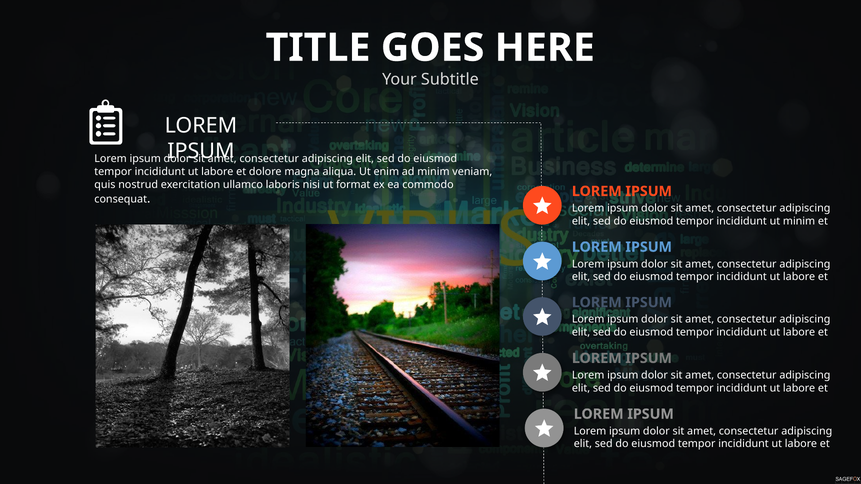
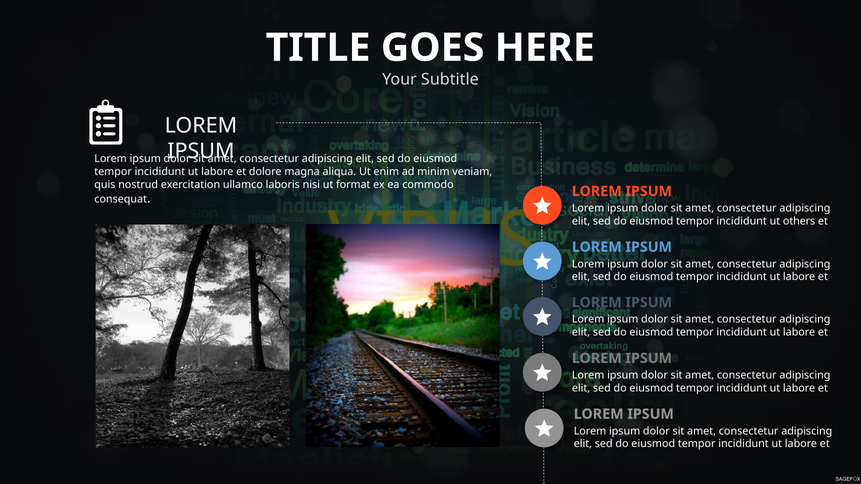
ut minim: minim -> others (799, 221)
